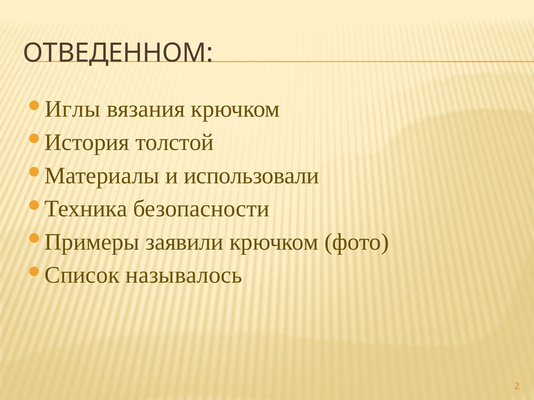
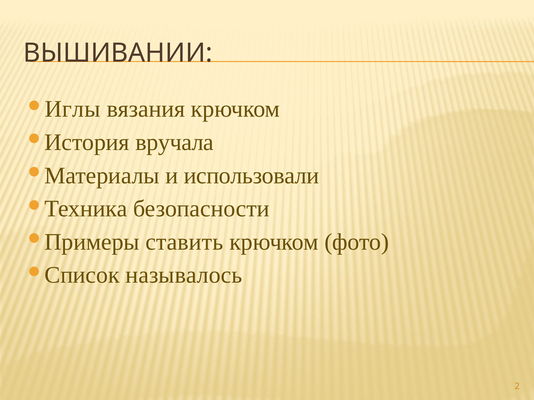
ОТВЕДЕННОМ: ОТВЕДЕННОМ -> ВЫШИВАНИИ (118, 53)
толстой: толстой -> вручала (175, 143)
заявили: заявили -> ставить (184, 242)
